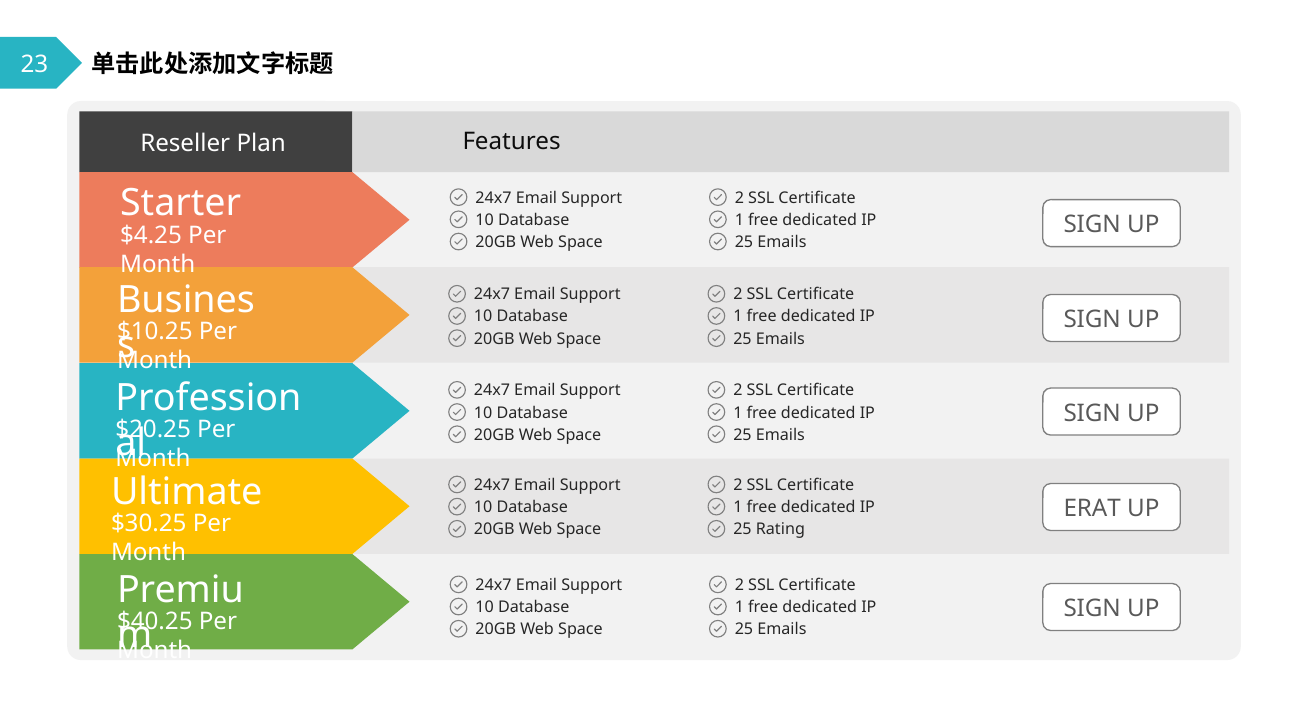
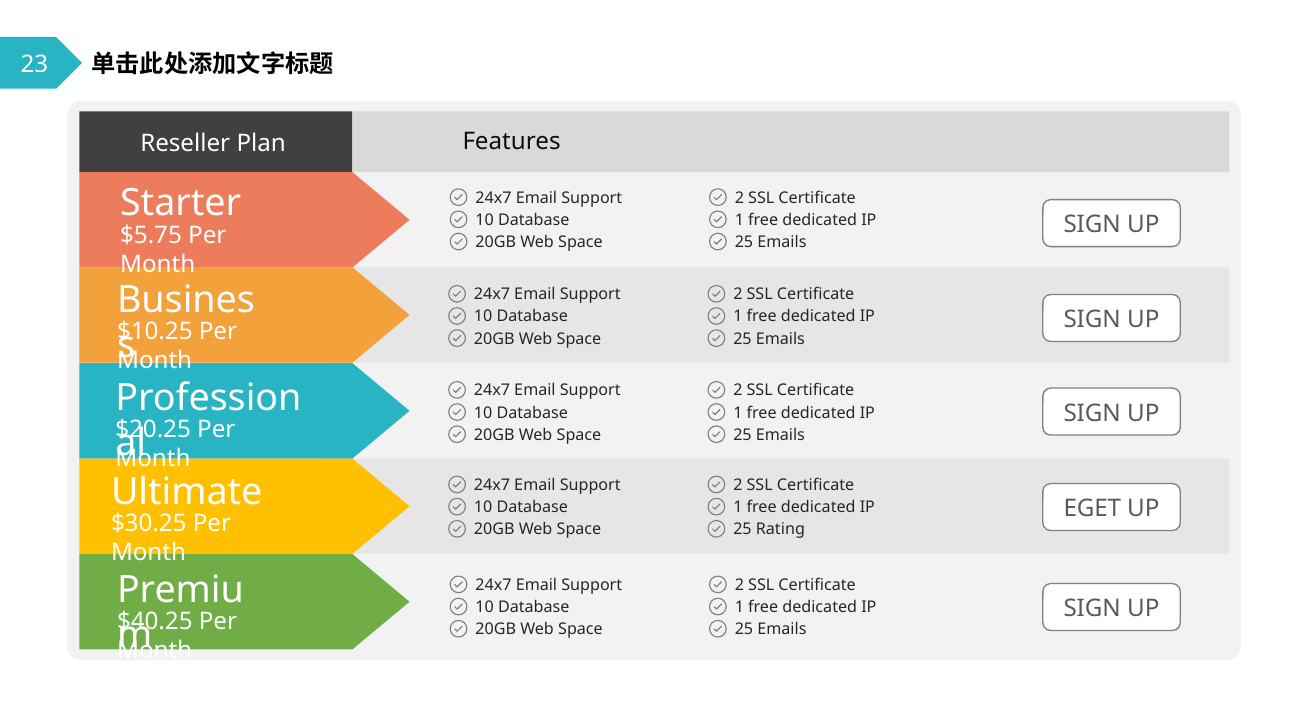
$4.25: $4.25 -> $5.75 (151, 236)
ERAT: ERAT -> EGET (1092, 509)
